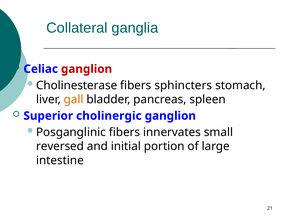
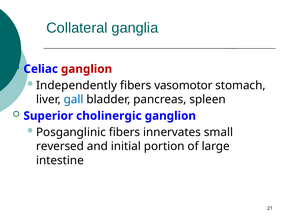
Cholinesterase: Cholinesterase -> Independently (77, 85)
sphincters: sphincters -> vasomotor (183, 85)
gall colour: orange -> blue (74, 99)
